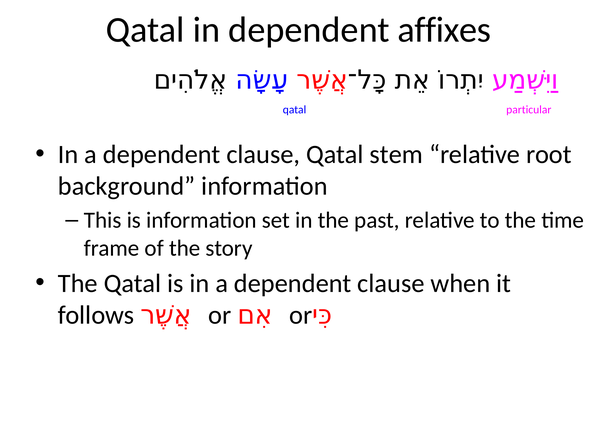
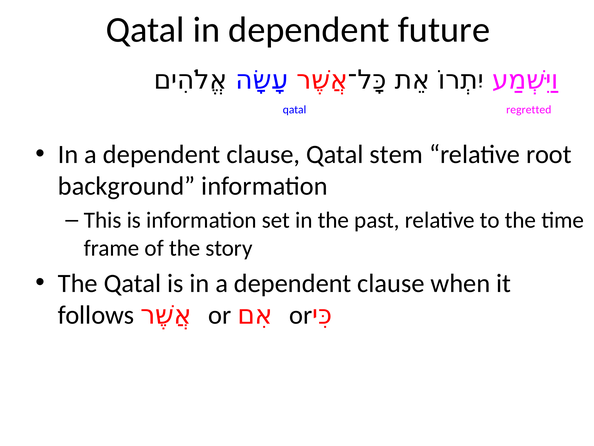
affixes: affixes -> future (444, 30)
particular: particular -> regretted (529, 110)
